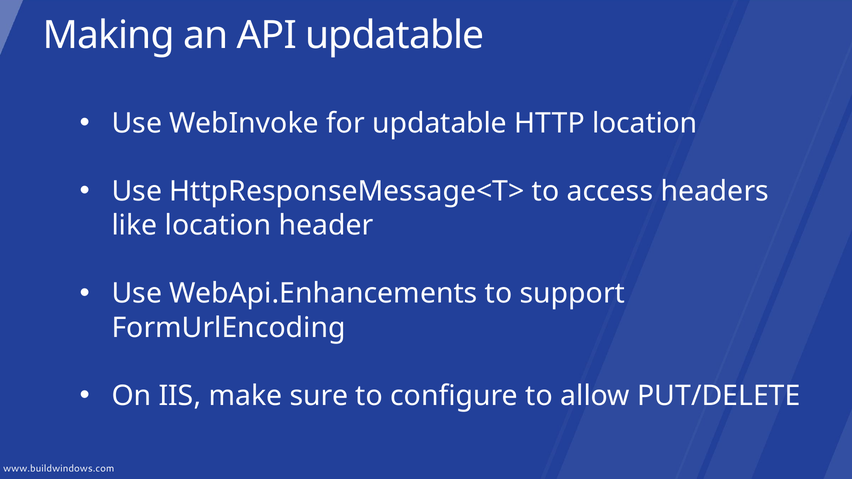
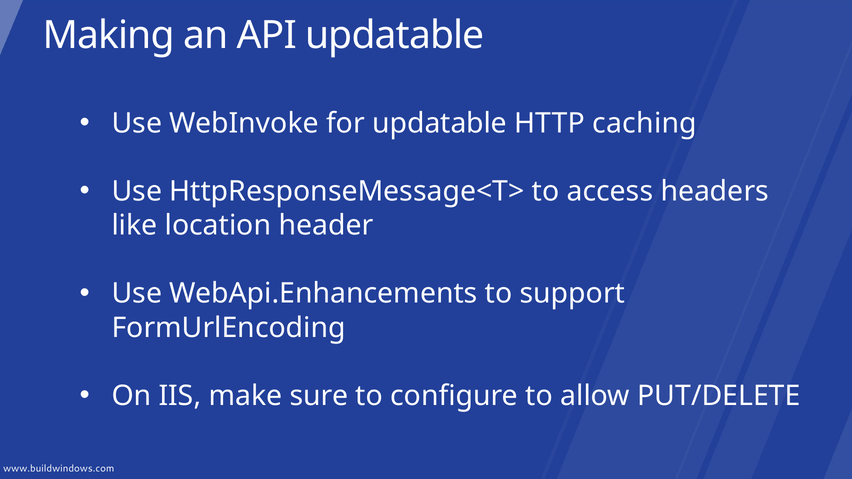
HTTP location: location -> caching (645, 123)
